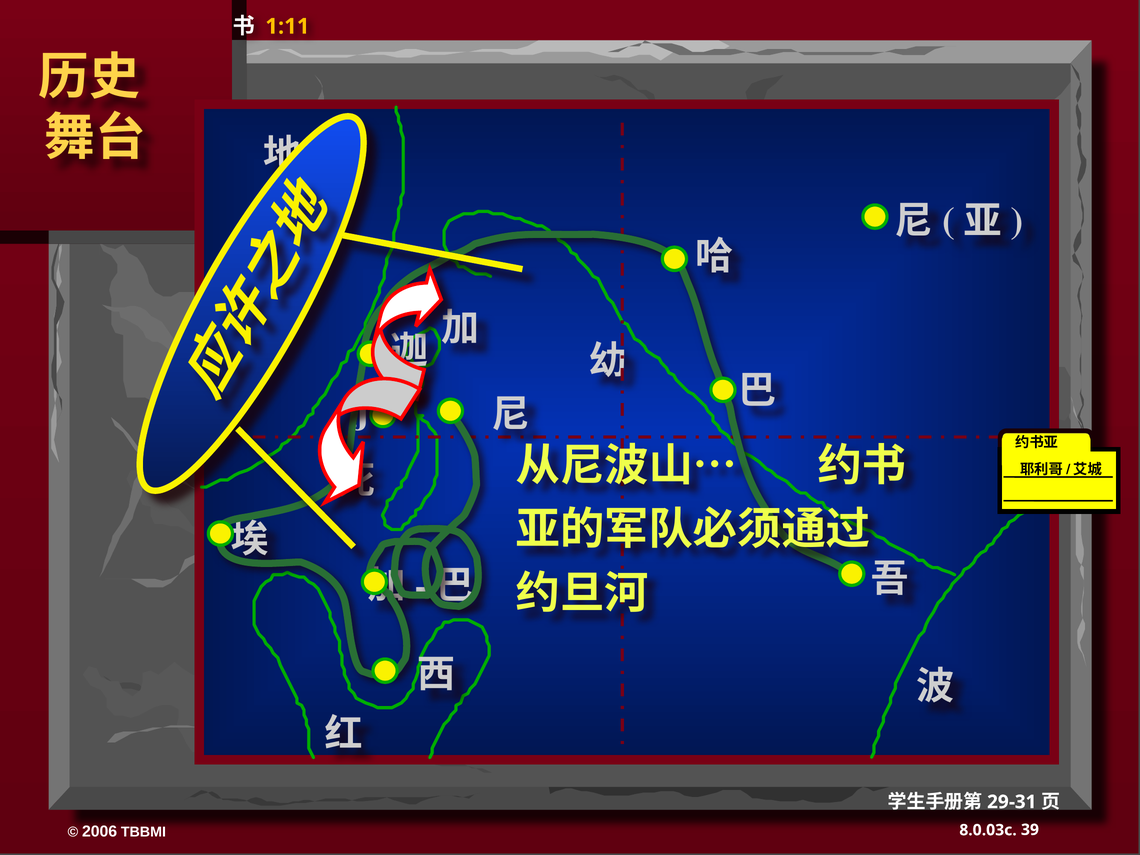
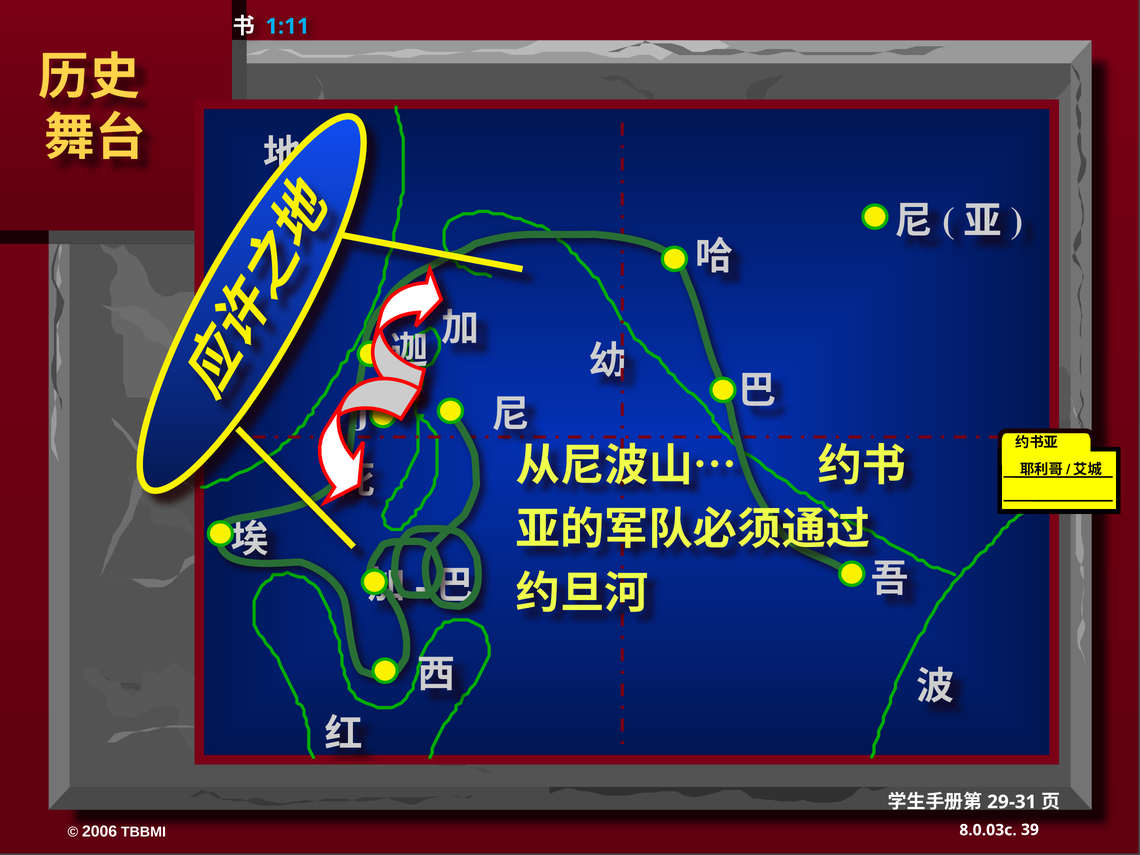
1:11 colour: yellow -> light blue (287, 26)
